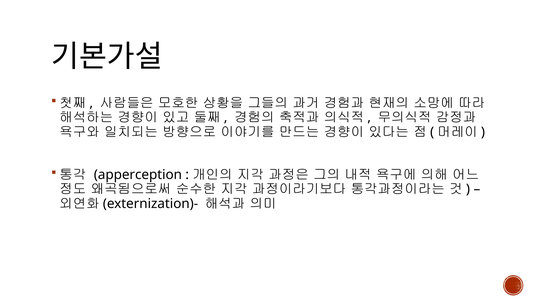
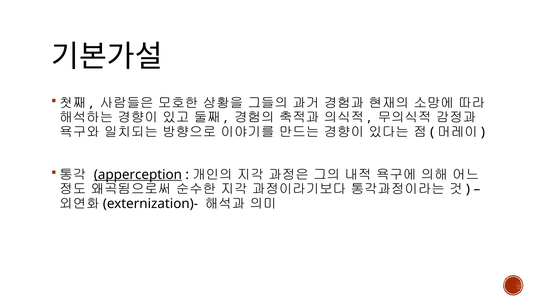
apperception underline: none -> present (138, 174)
